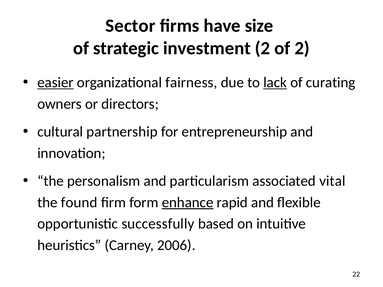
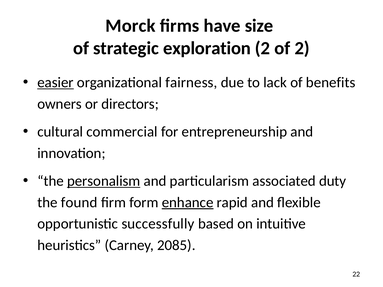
Sector: Sector -> Morck (130, 26)
investment: investment -> exploration (207, 48)
lack underline: present -> none (275, 82)
curating: curating -> benefits (331, 82)
partnership: partnership -> commercial (122, 132)
personalism underline: none -> present (104, 181)
vital: vital -> duty (333, 181)
2006: 2006 -> 2085 (176, 245)
